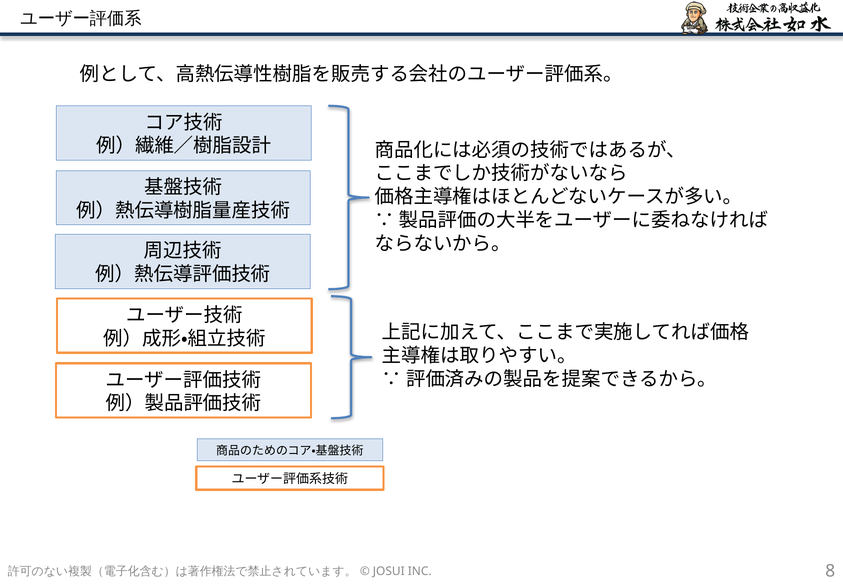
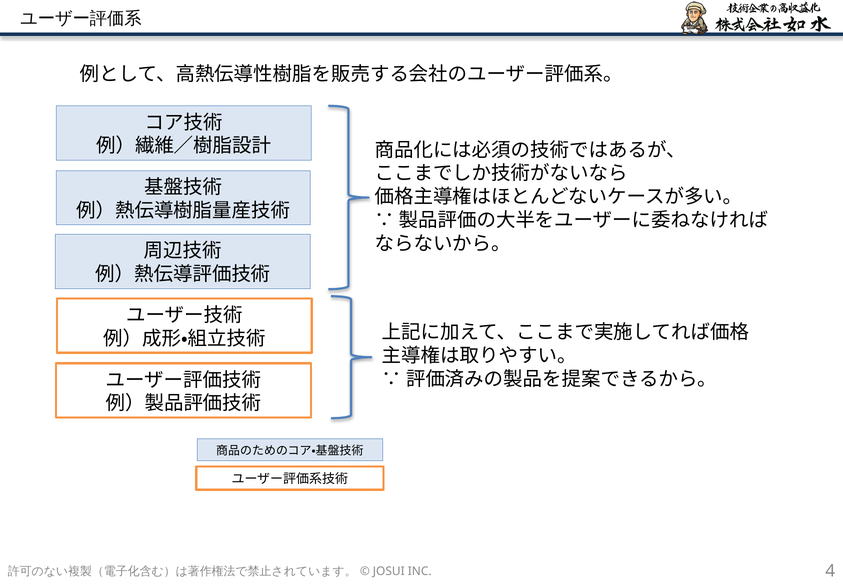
8: 8 -> 4 (830, 570)
